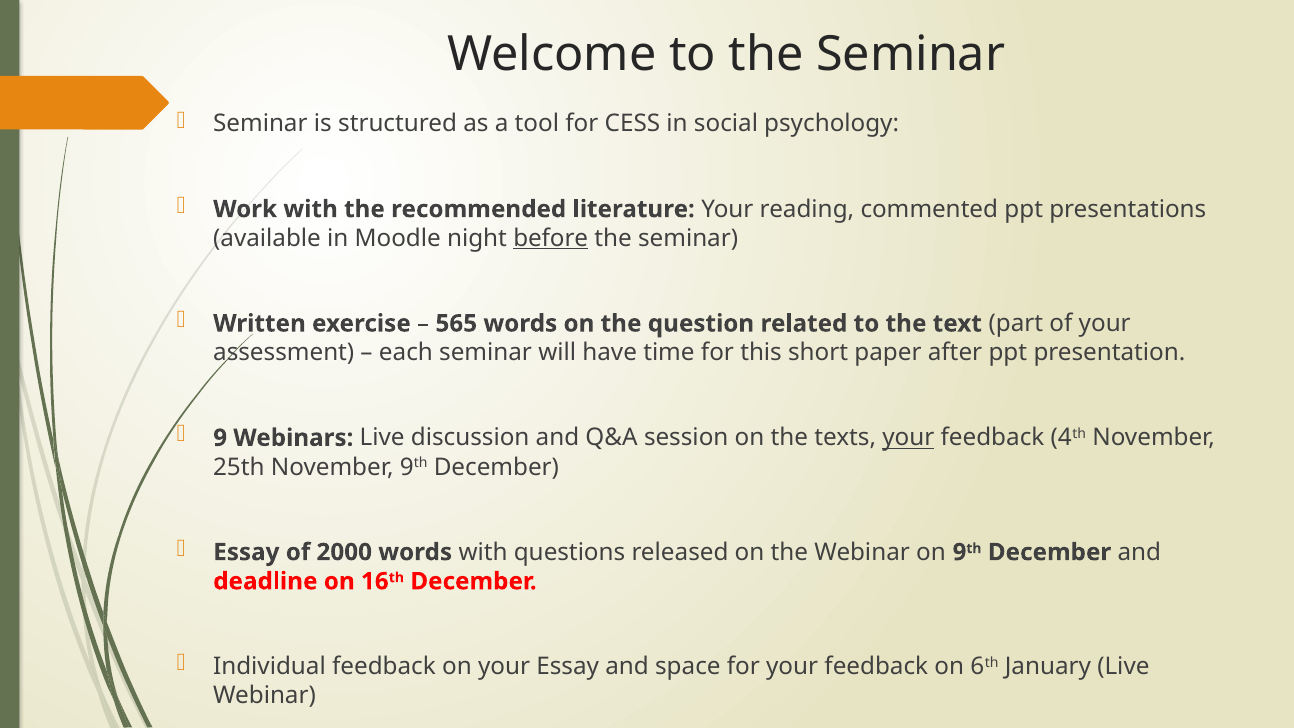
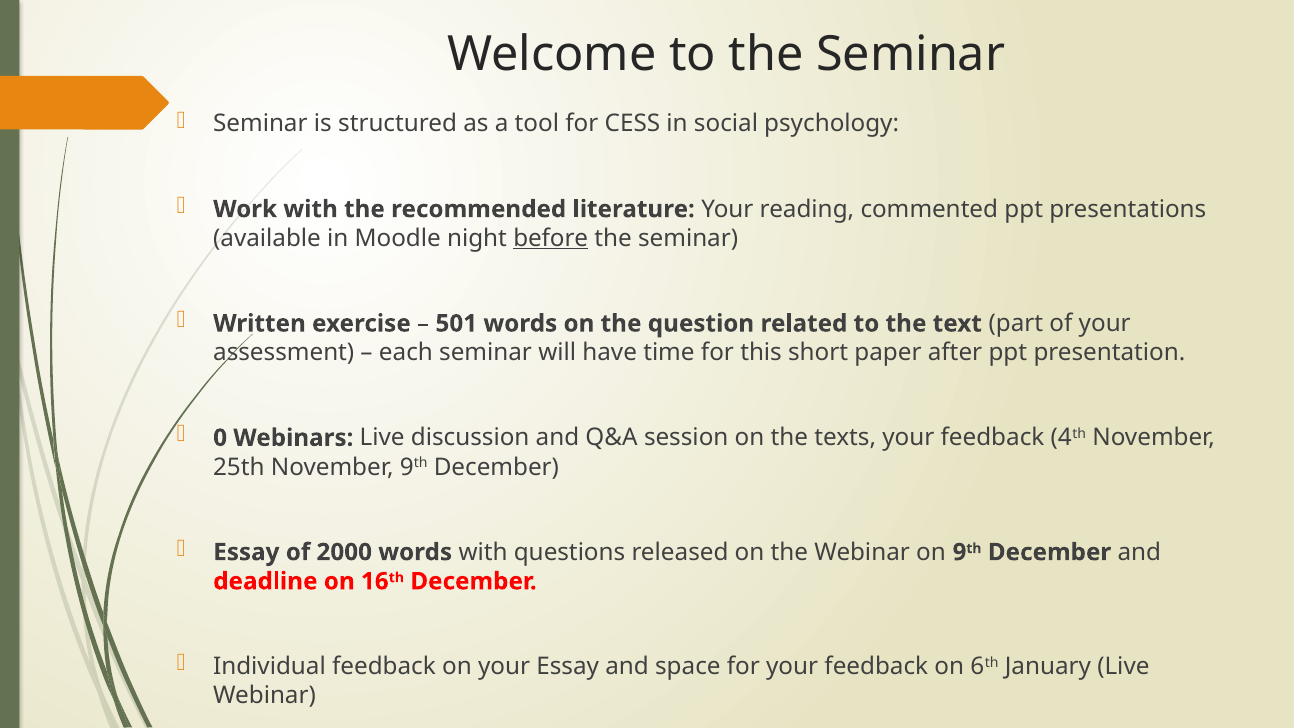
565: 565 -> 501 (456, 323)
9: 9 -> 0 (220, 438)
your underline: present -> none (908, 438)
